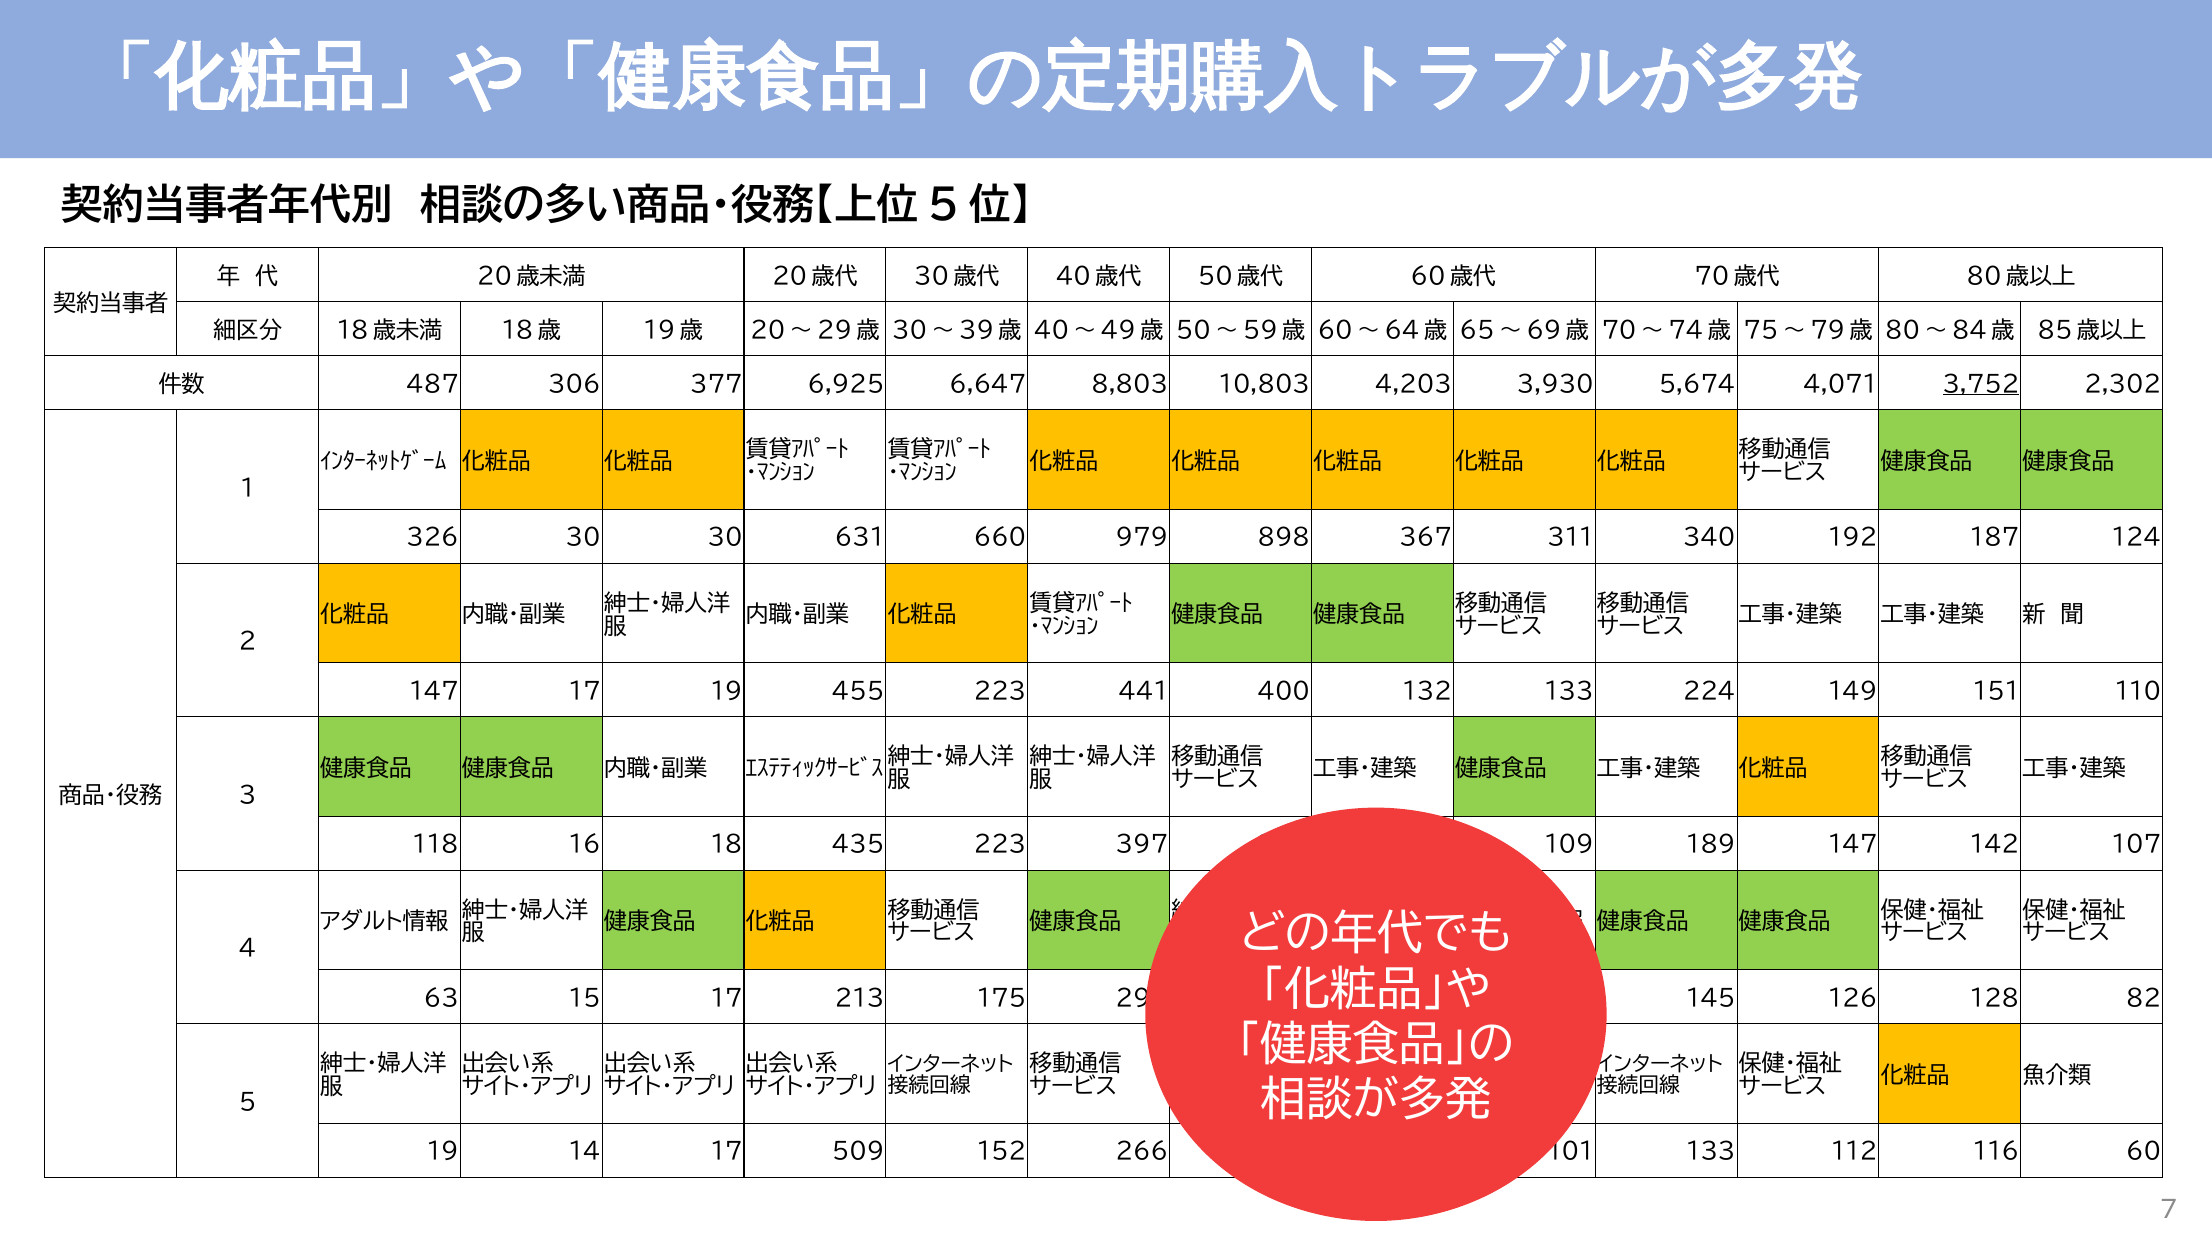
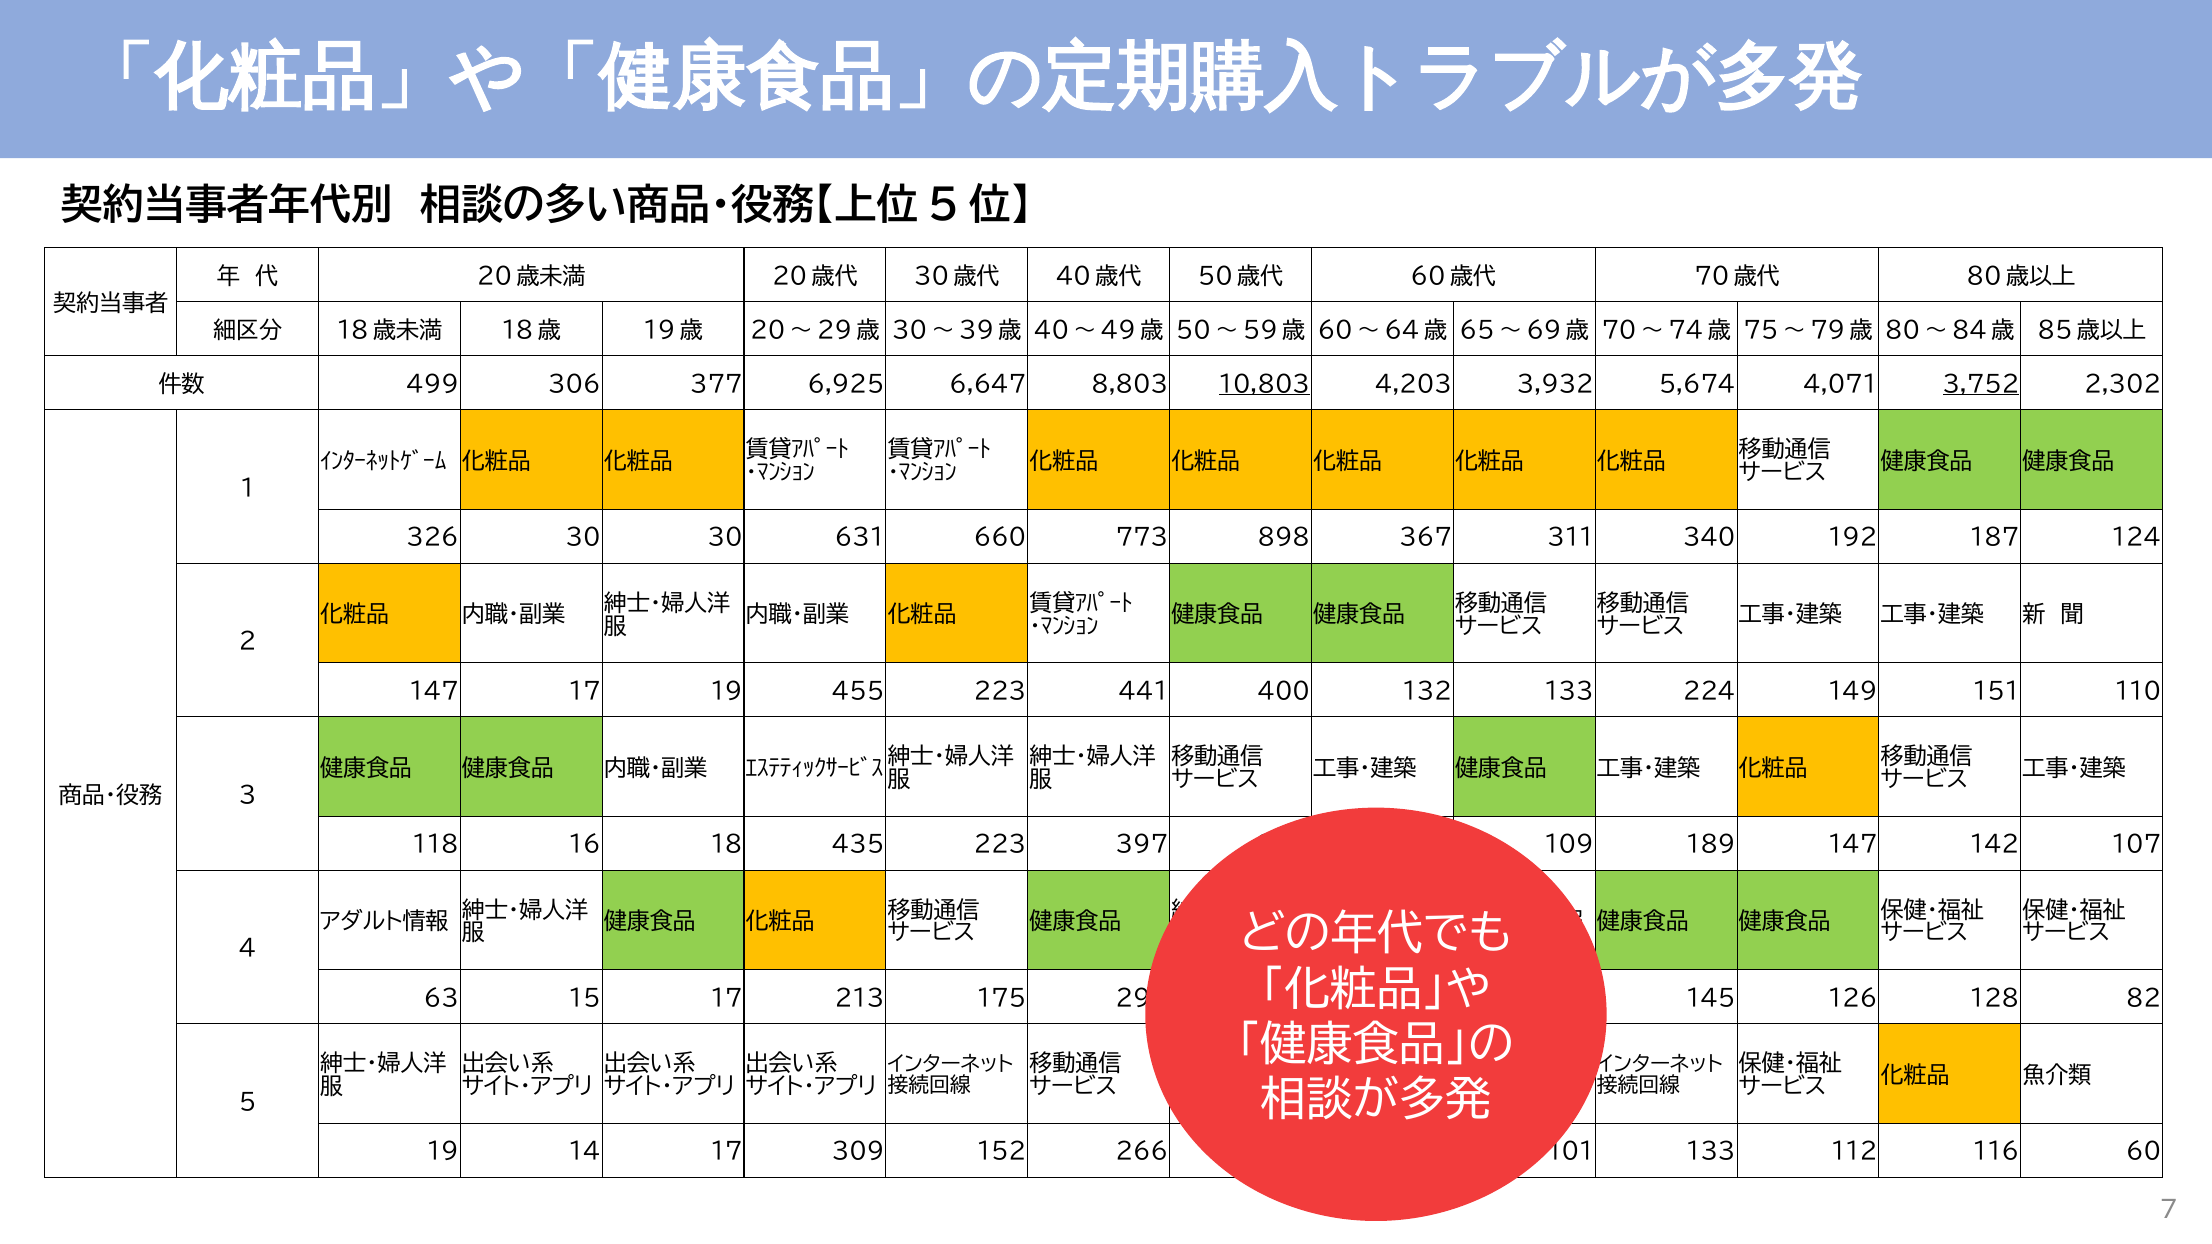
487: 487 -> 499 (433, 385)
10,803 underline: none -> present (1264, 385)
3,930: 3,930 -> 3,932 (1555, 385)
979: 979 -> 773 (1142, 538)
509: 509 -> 309 (858, 1152)
